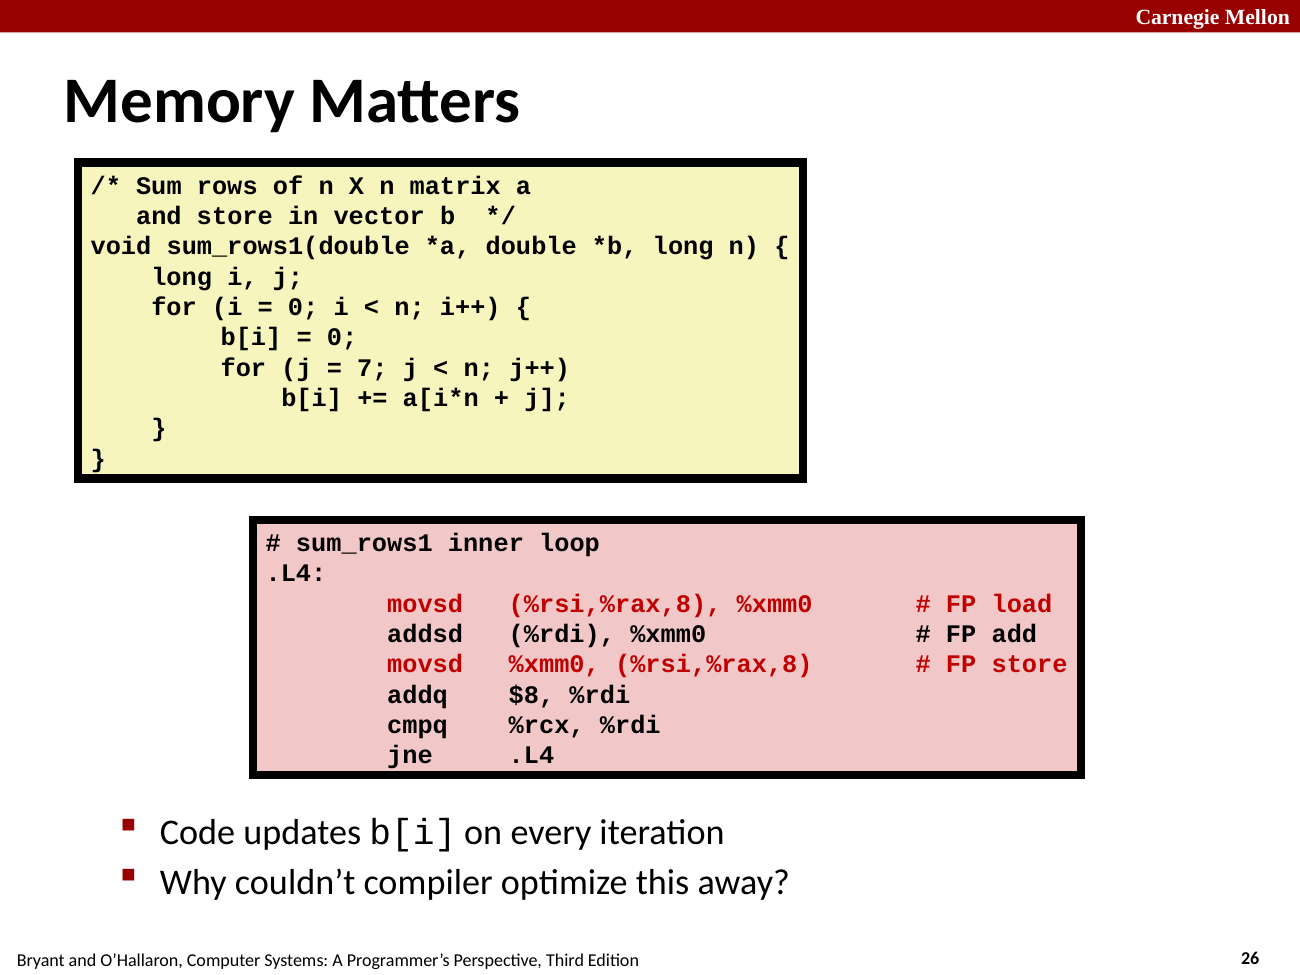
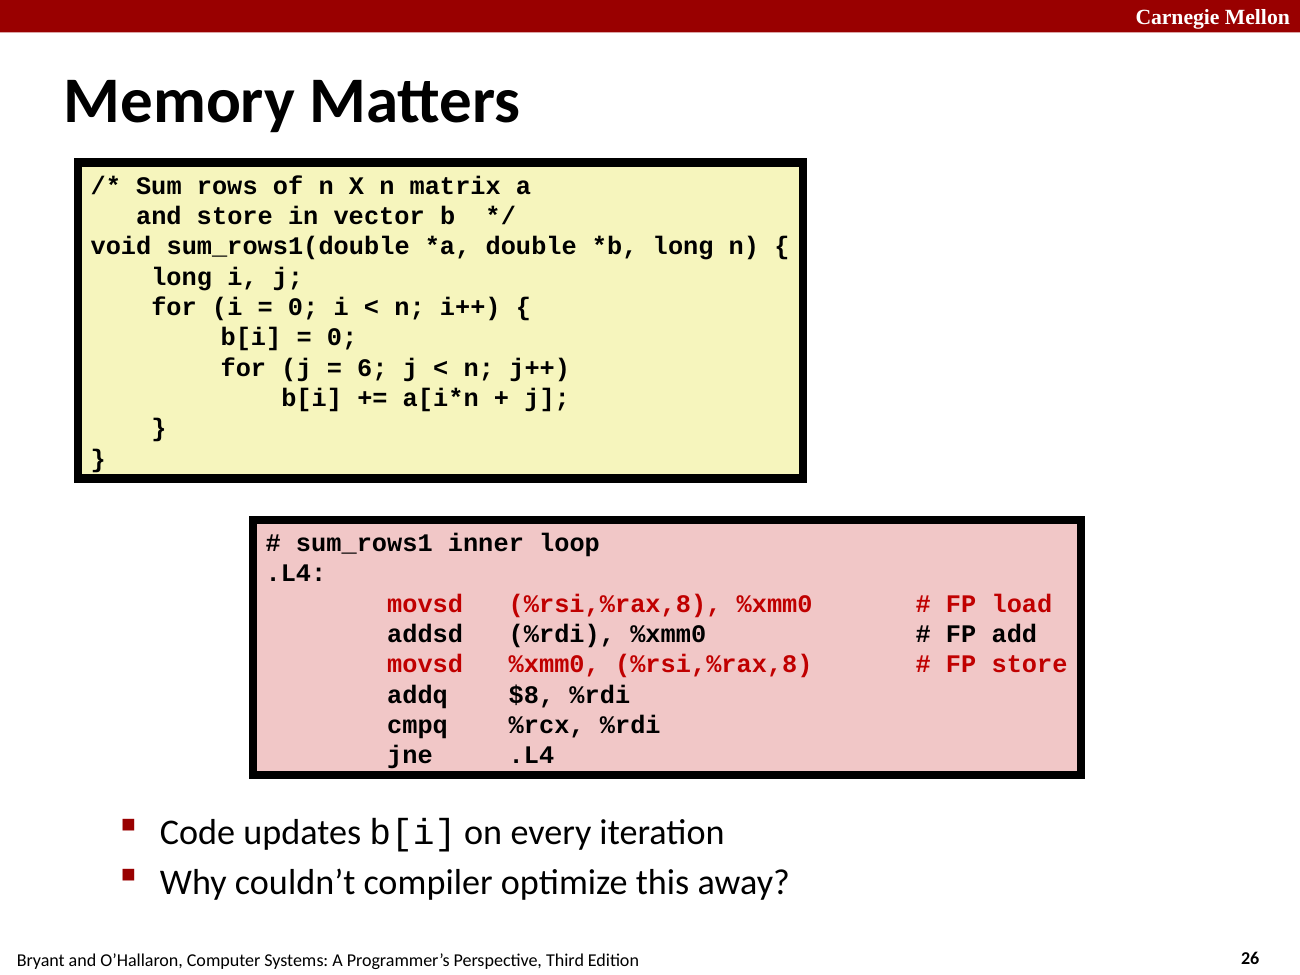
7: 7 -> 6 (372, 368)
